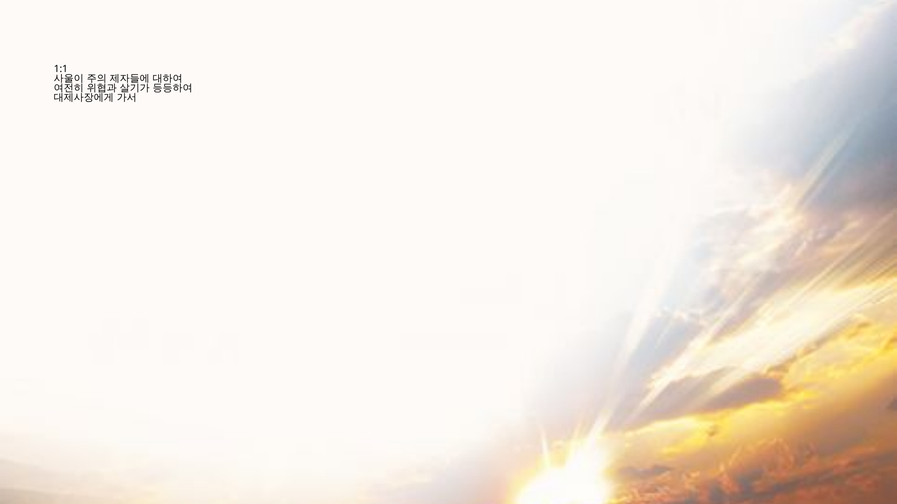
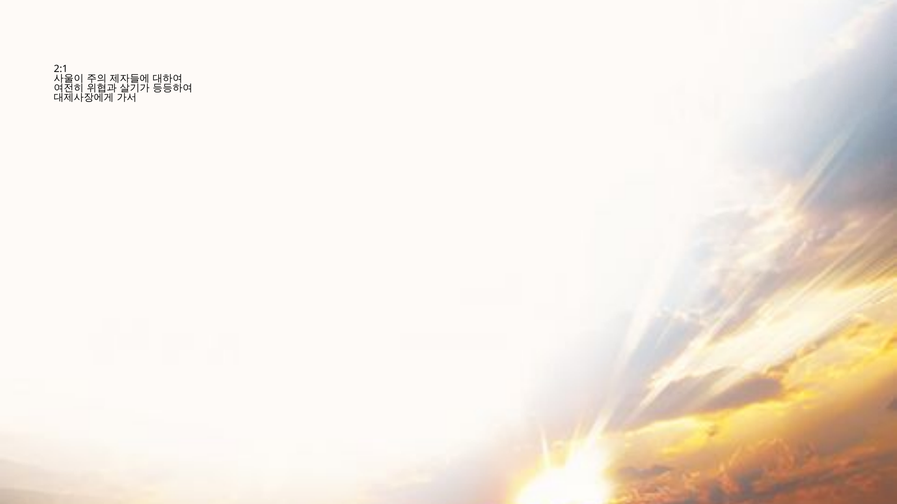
1:1: 1:1 -> 2:1 (61, 69)
